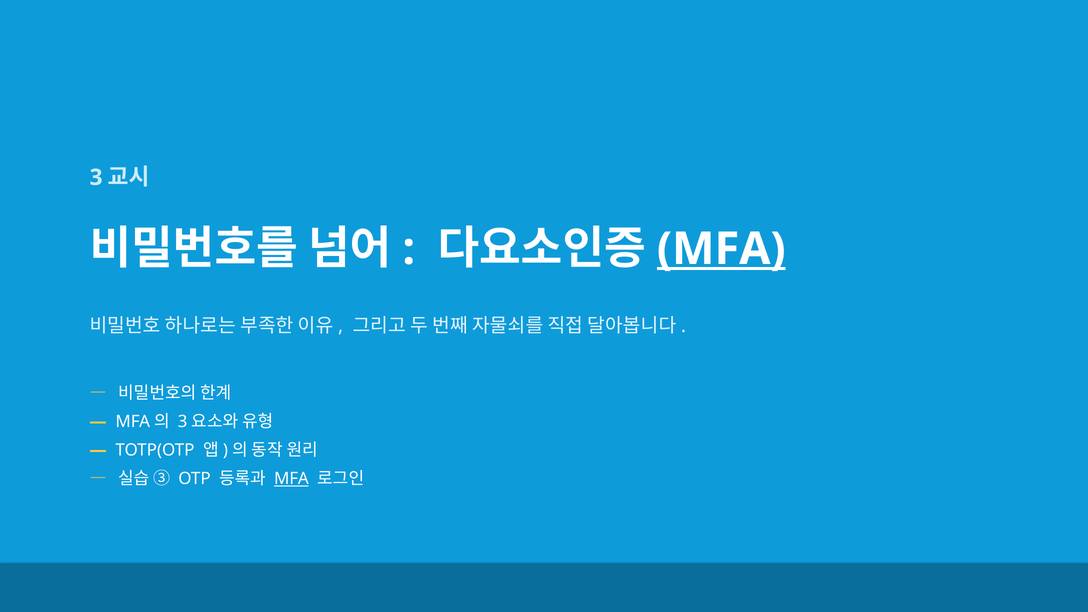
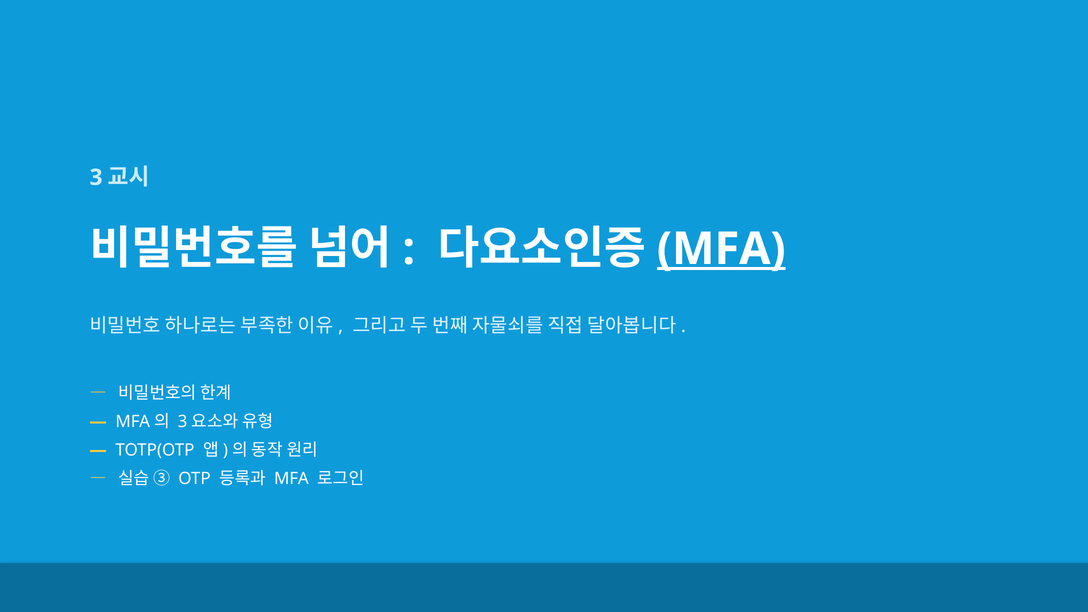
MFA underline: present -> none (291, 479)
